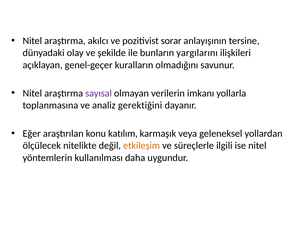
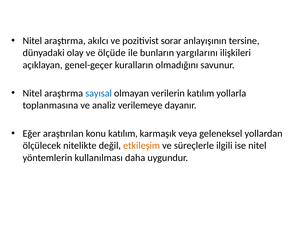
şekilde: şekilde -> ölçüde (112, 53)
sayısal colour: purple -> blue (99, 93)
verilerin imkanı: imkanı -> katılım (201, 93)
gerektiğini: gerektiğini -> verilemeye (140, 105)
